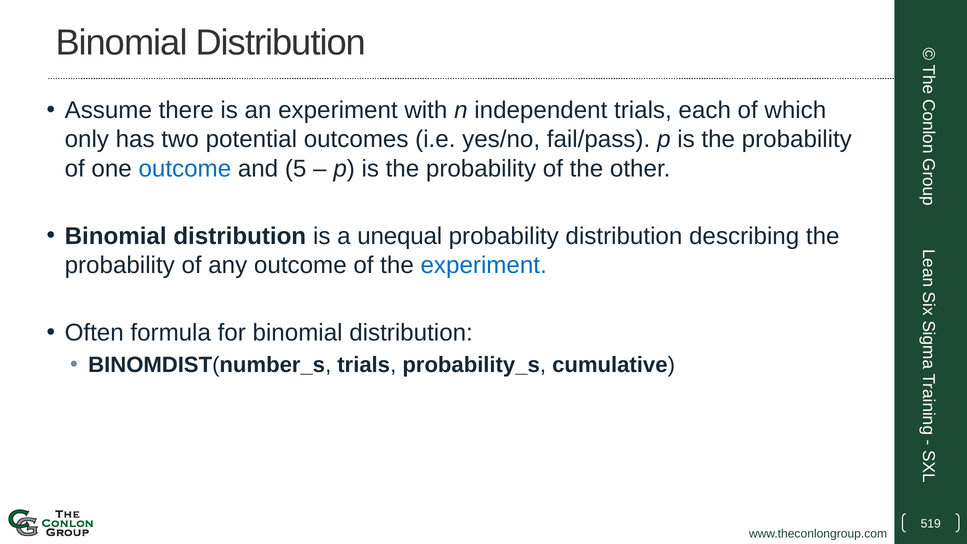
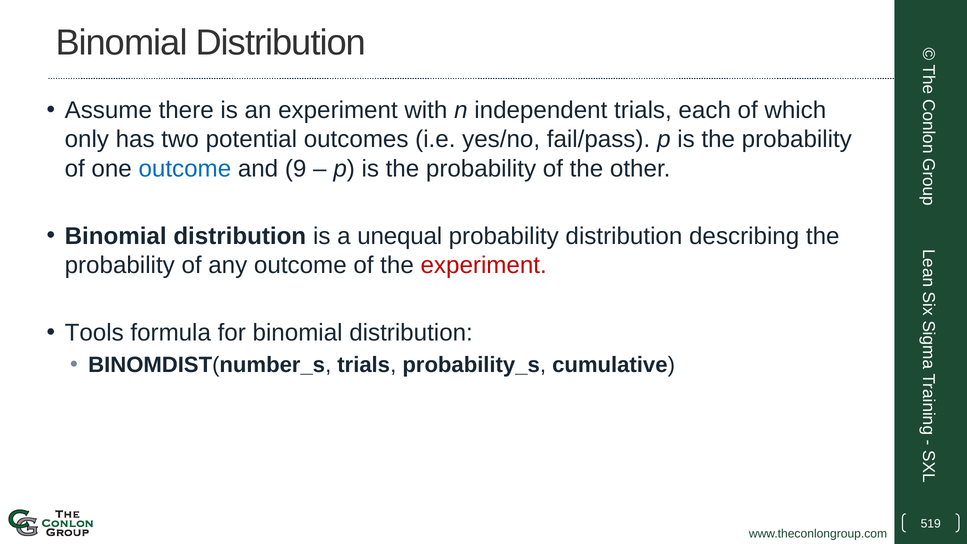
5: 5 -> 9 (296, 169)
experiment colour: blue -> red (484, 265)
Often: Often -> Tools (94, 333)
